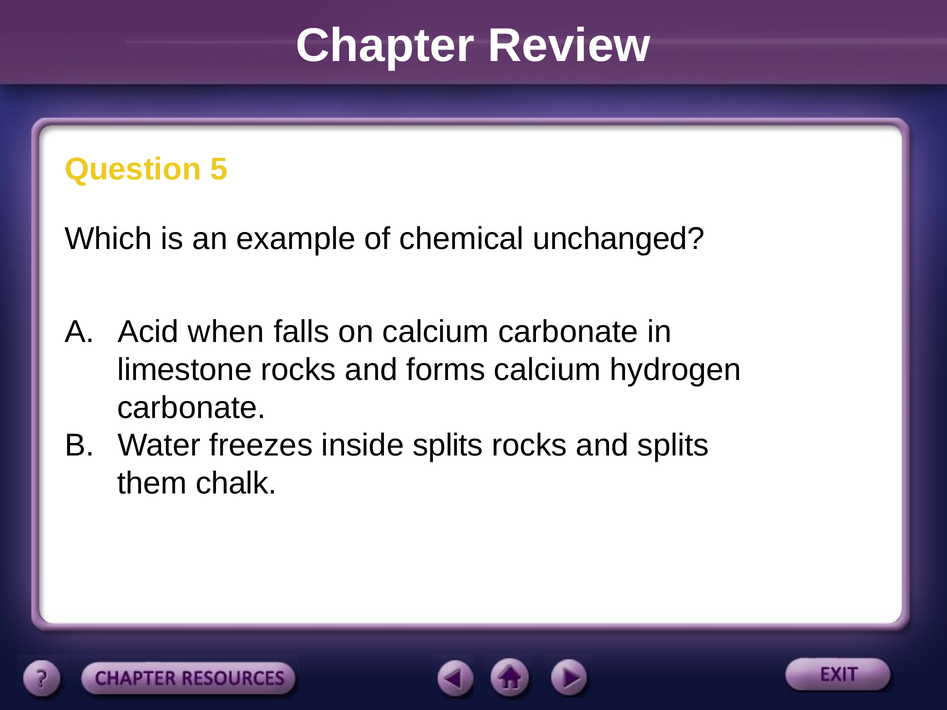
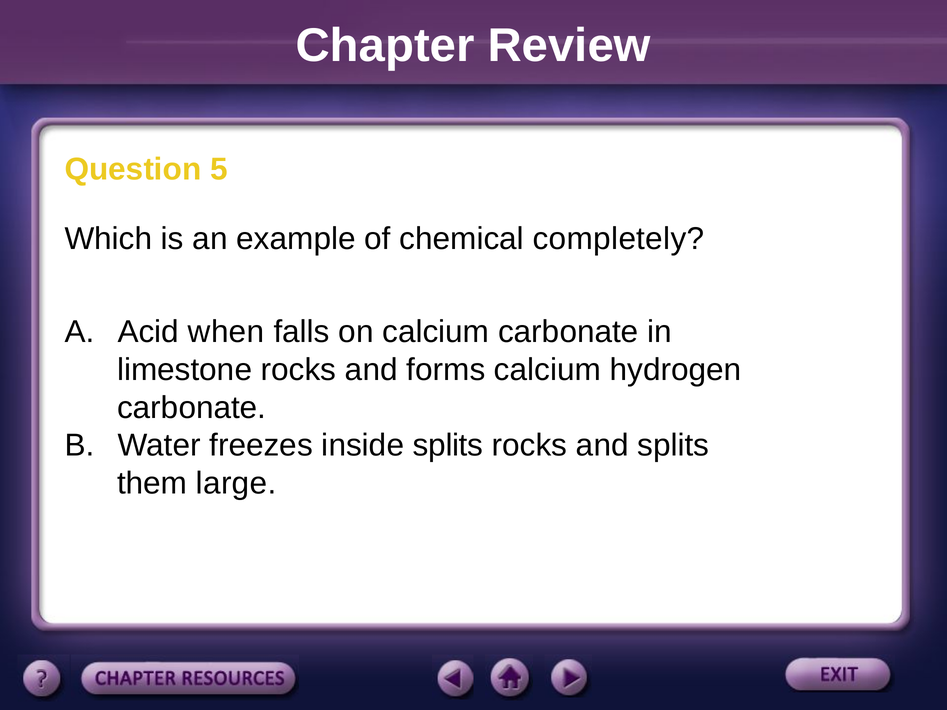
unchanged: unchanged -> completely (619, 239)
chalk: chalk -> large (236, 484)
